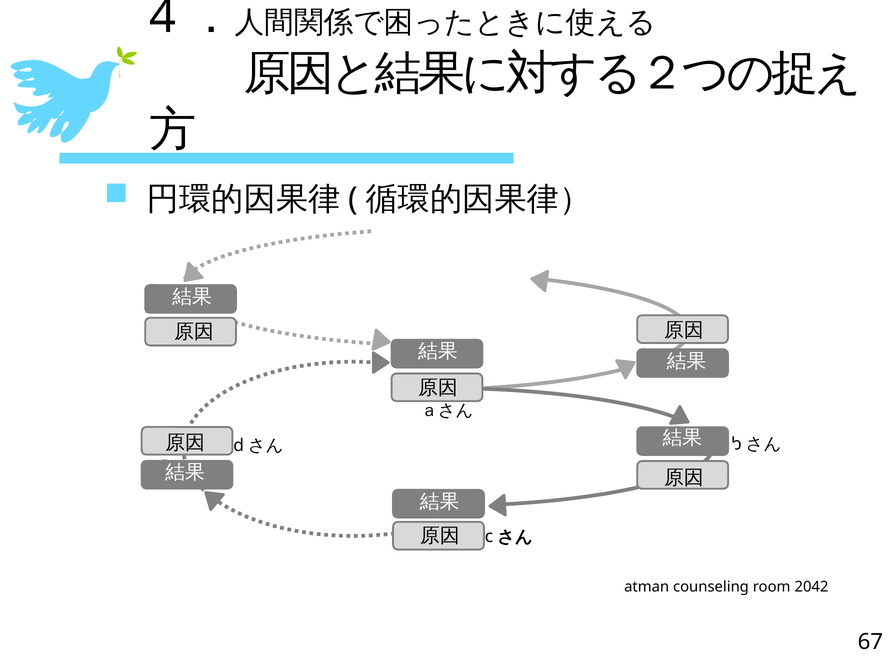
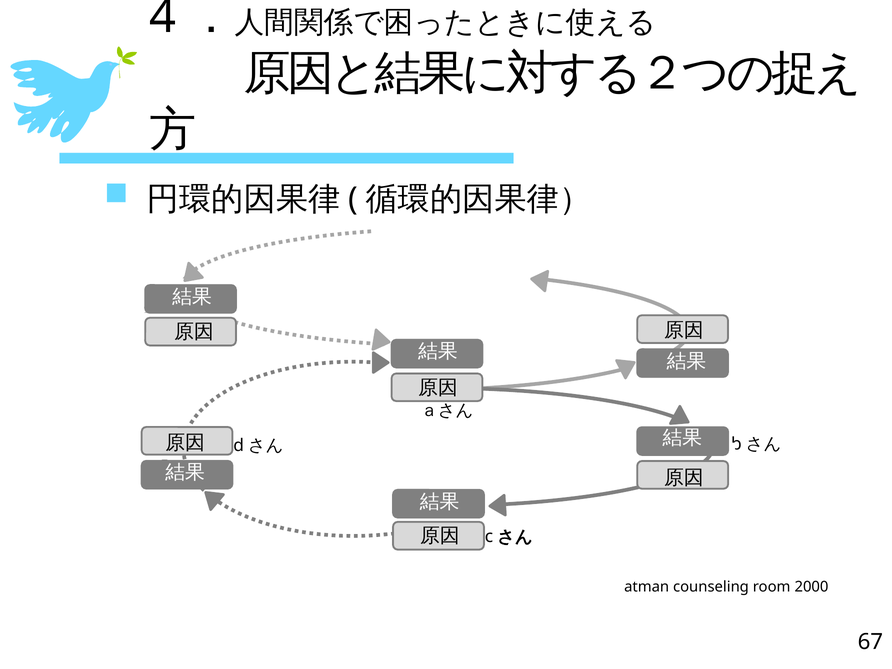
2042: 2042 -> 2000 (812, 587)
